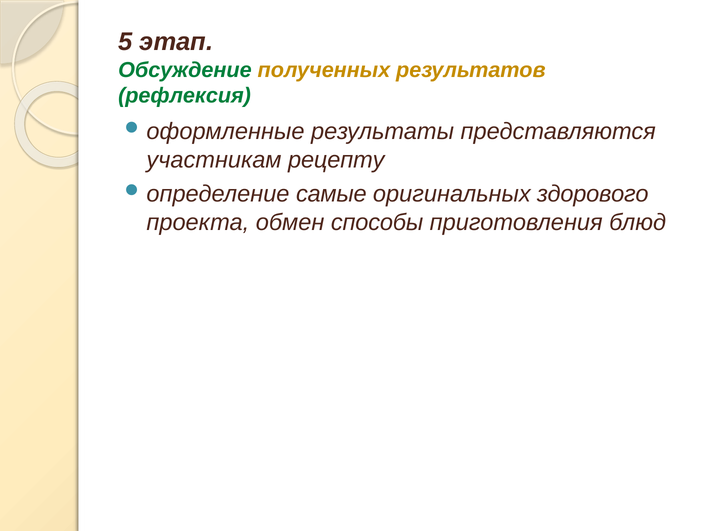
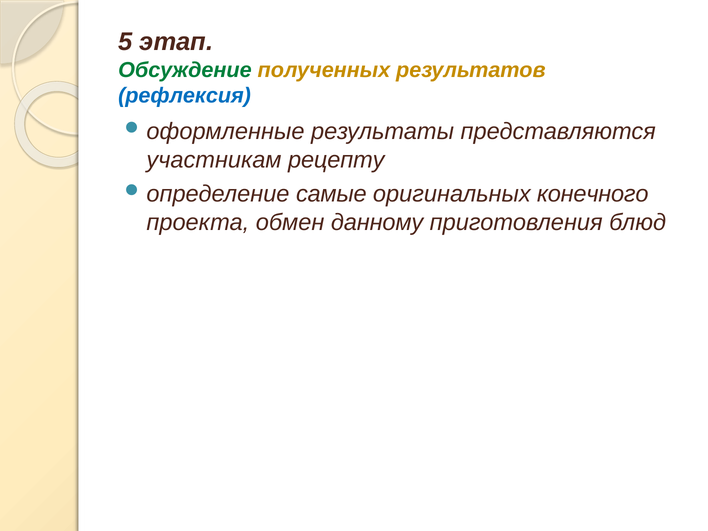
рефлексия colour: green -> blue (185, 96)
здорового: здорового -> конечного (593, 194)
способы: способы -> данному (377, 222)
